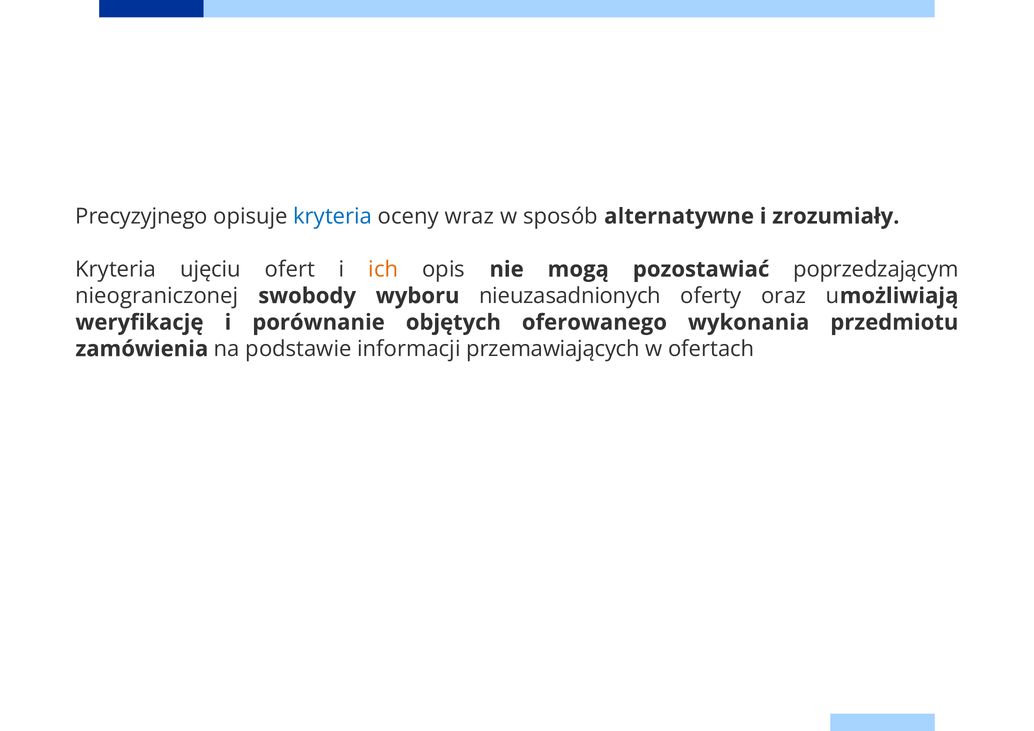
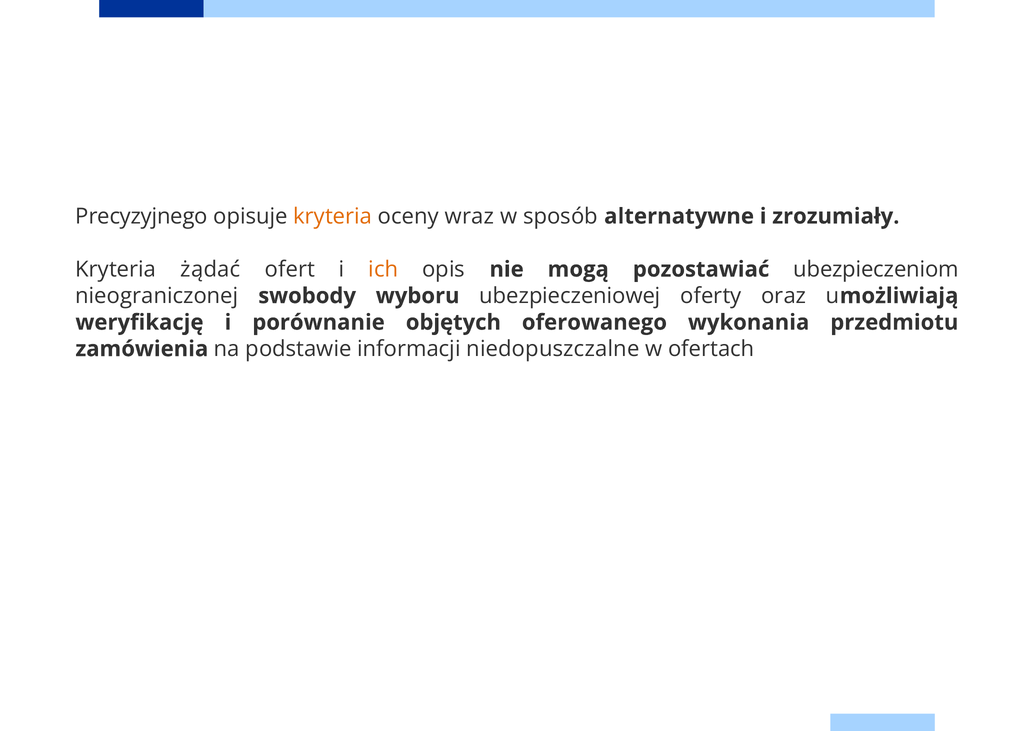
kryteria colour: blue -> orange (333, 216)
ujęciu: ujęciu -> żądać (210, 269)
poprzedzającym: poprzedzającym -> ubezpieczeniom (876, 269)
nieuzasadnionych: nieuzasadnionych -> ubezpieczeniowej (570, 296)
przemawiających: przemawiających -> niedopuszczalne (553, 349)
